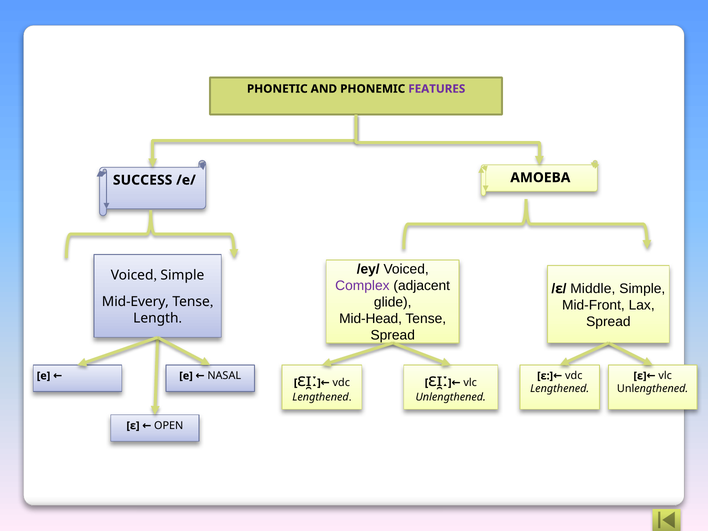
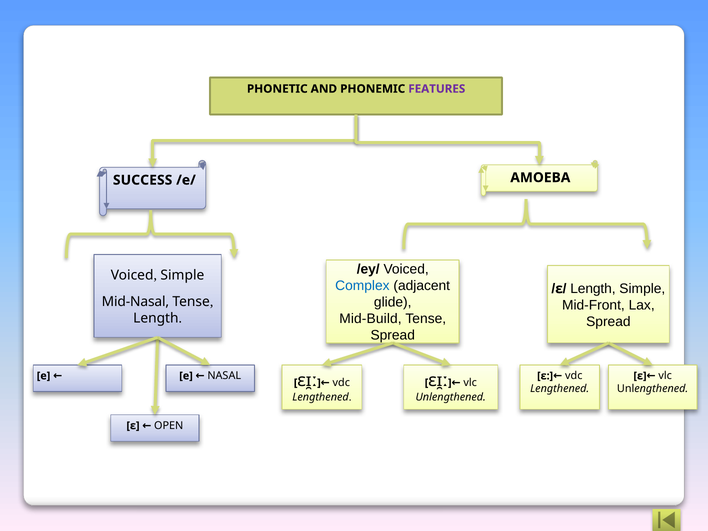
Complex colour: purple -> blue (362, 286)
Middle: Middle -> Length (593, 289)
Mid-Every: Mid-Every -> Mid-Nasal (135, 302)
Mid-Head: Mid-Head -> Mid-Build (370, 319)
